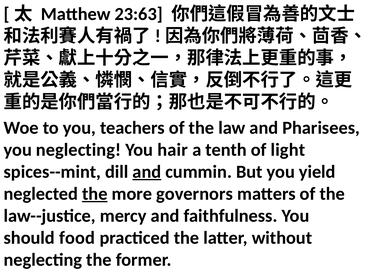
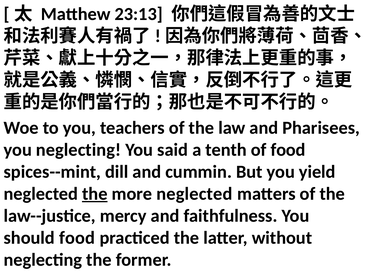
23:63: 23:63 -> 23:13 (139, 14)
hair: hair -> said (173, 150)
of light: light -> food (288, 150)
and underline: present -> none (147, 172)
more governors: governors -> neglected (194, 194)
